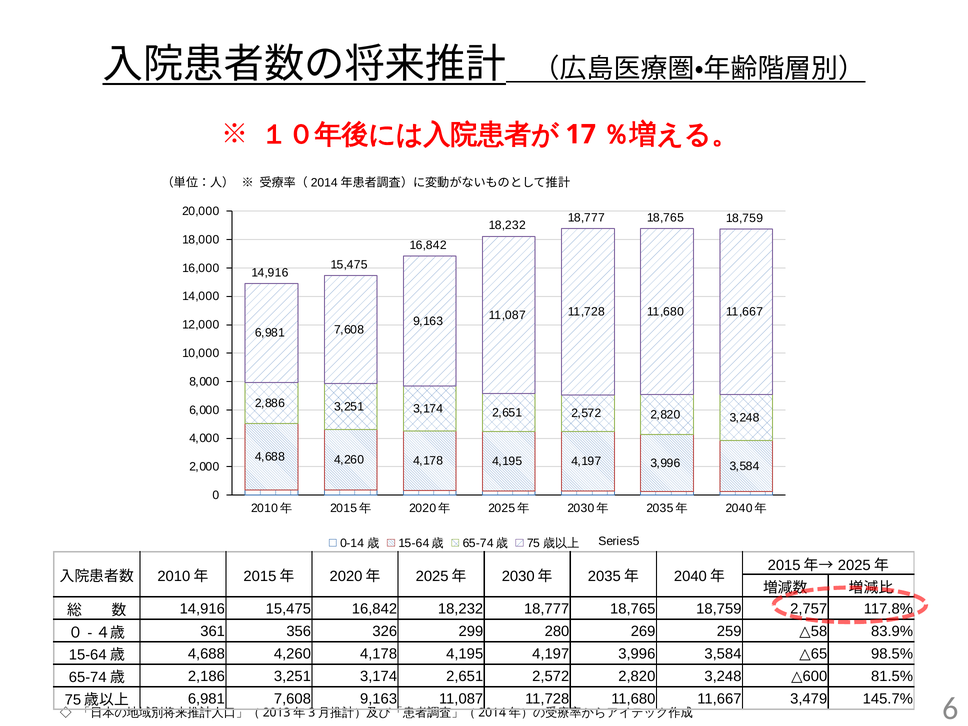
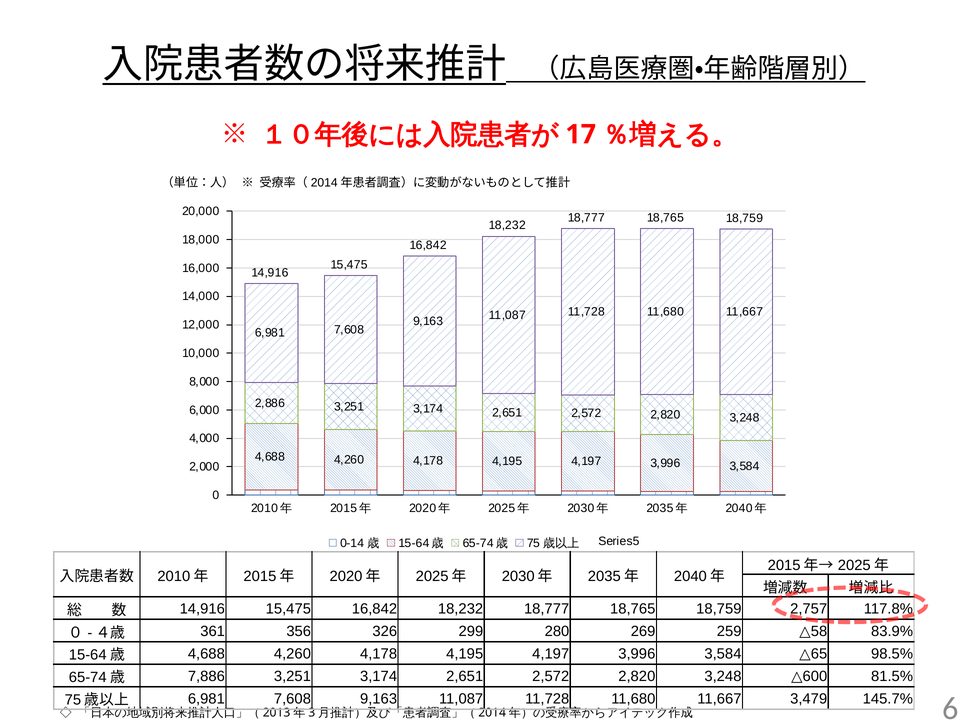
2,186: 2,186 -> 7,886 (206, 676)
